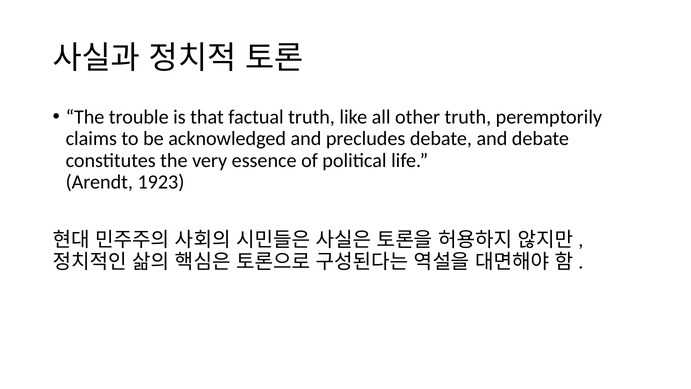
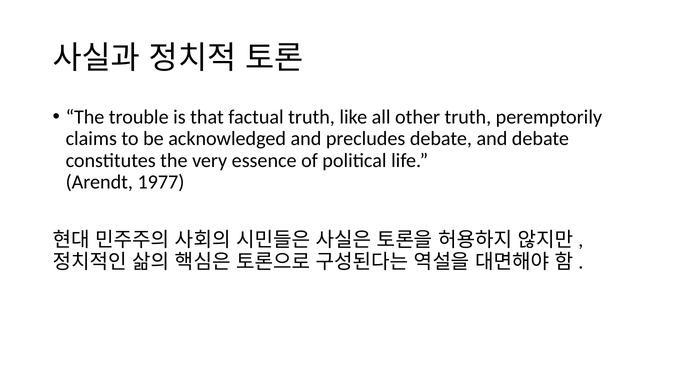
1923: 1923 -> 1977 (161, 182)
